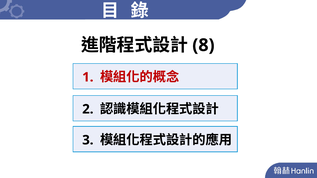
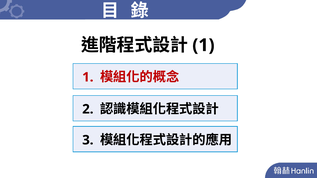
8: 8 -> 1 (203, 45)
